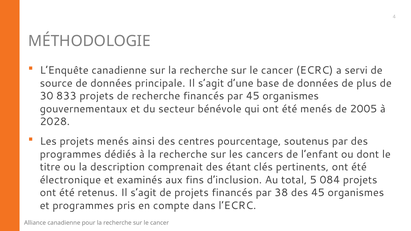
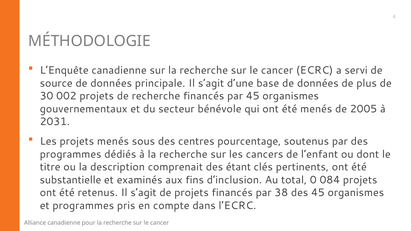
833: 833 -> 002 (66, 96)
2028: 2028 -> 2031 (55, 122)
ainsi: ainsi -> sous (143, 142)
électronique: électronique -> substantielle (70, 180)
5: 5 -> 0 (313, 180)
